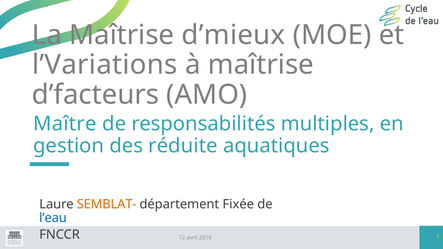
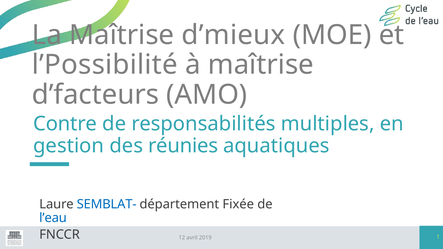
l’Variations: l’Variations -> l’Possibilité (105, 65)
Maître: Maître -> Contre (65, 124)
réduite: réduite -> réunies (183, 146)
SEMBLAT- colour: orange -> blue (107, 204)
